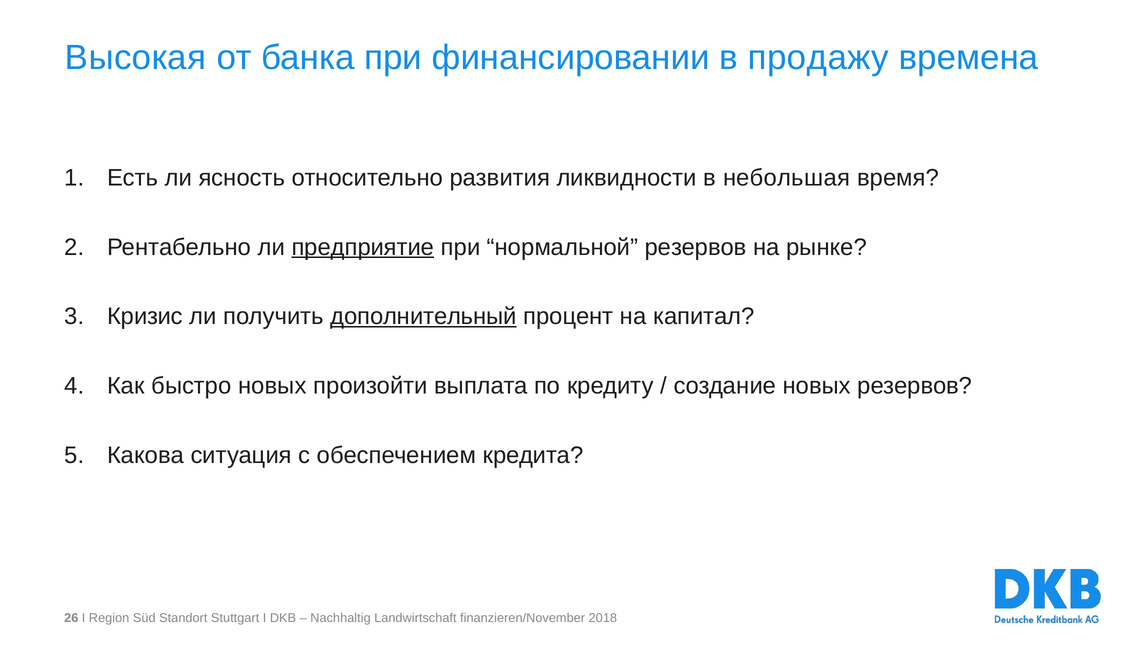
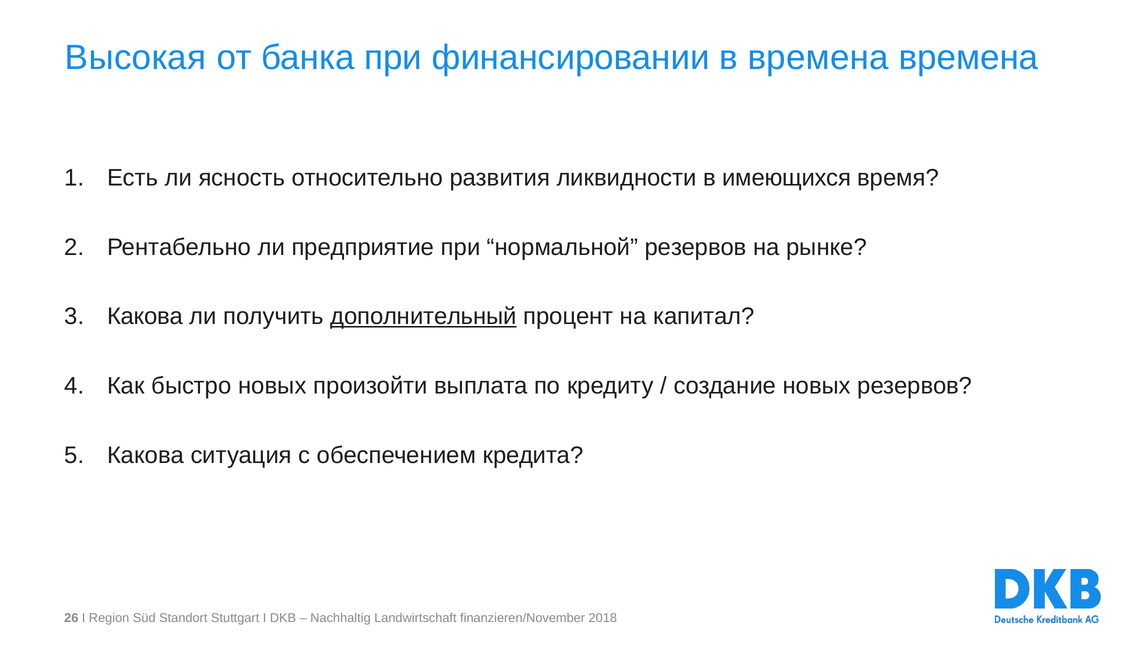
в продажу: продажу -> времена (818, 58)
небольшая: небольшая -> имеющихся (787, 178)
предприятие underline: present -> none (363, 247)
Кризис: Кризис -> Какова (145, 316)
